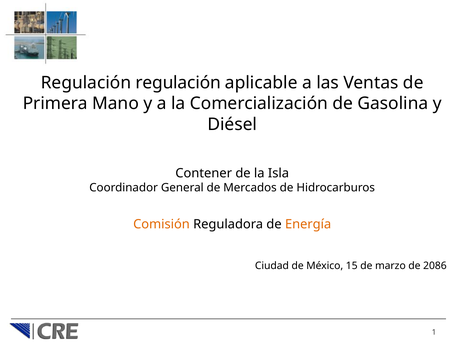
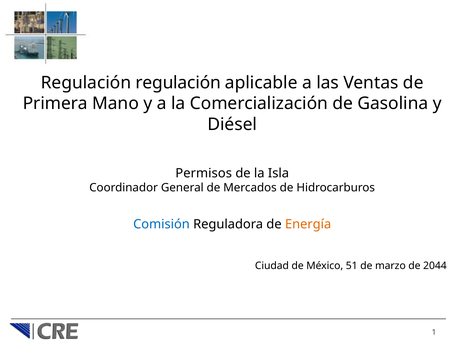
Contener: Contener -> Permisos (204, 173)
Comisión colour: orange -> blue (161, 224)
15: 15 -> 51 (352, 266)
2086: 2086 -> 2044 (435, 266)
